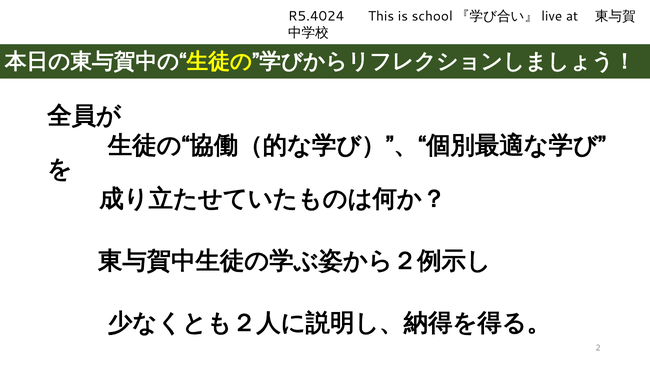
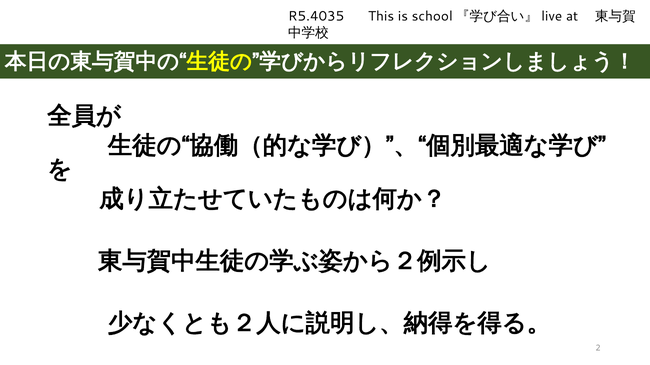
R5.4024: R5.4024 -> R5.4035 (316, 16)
